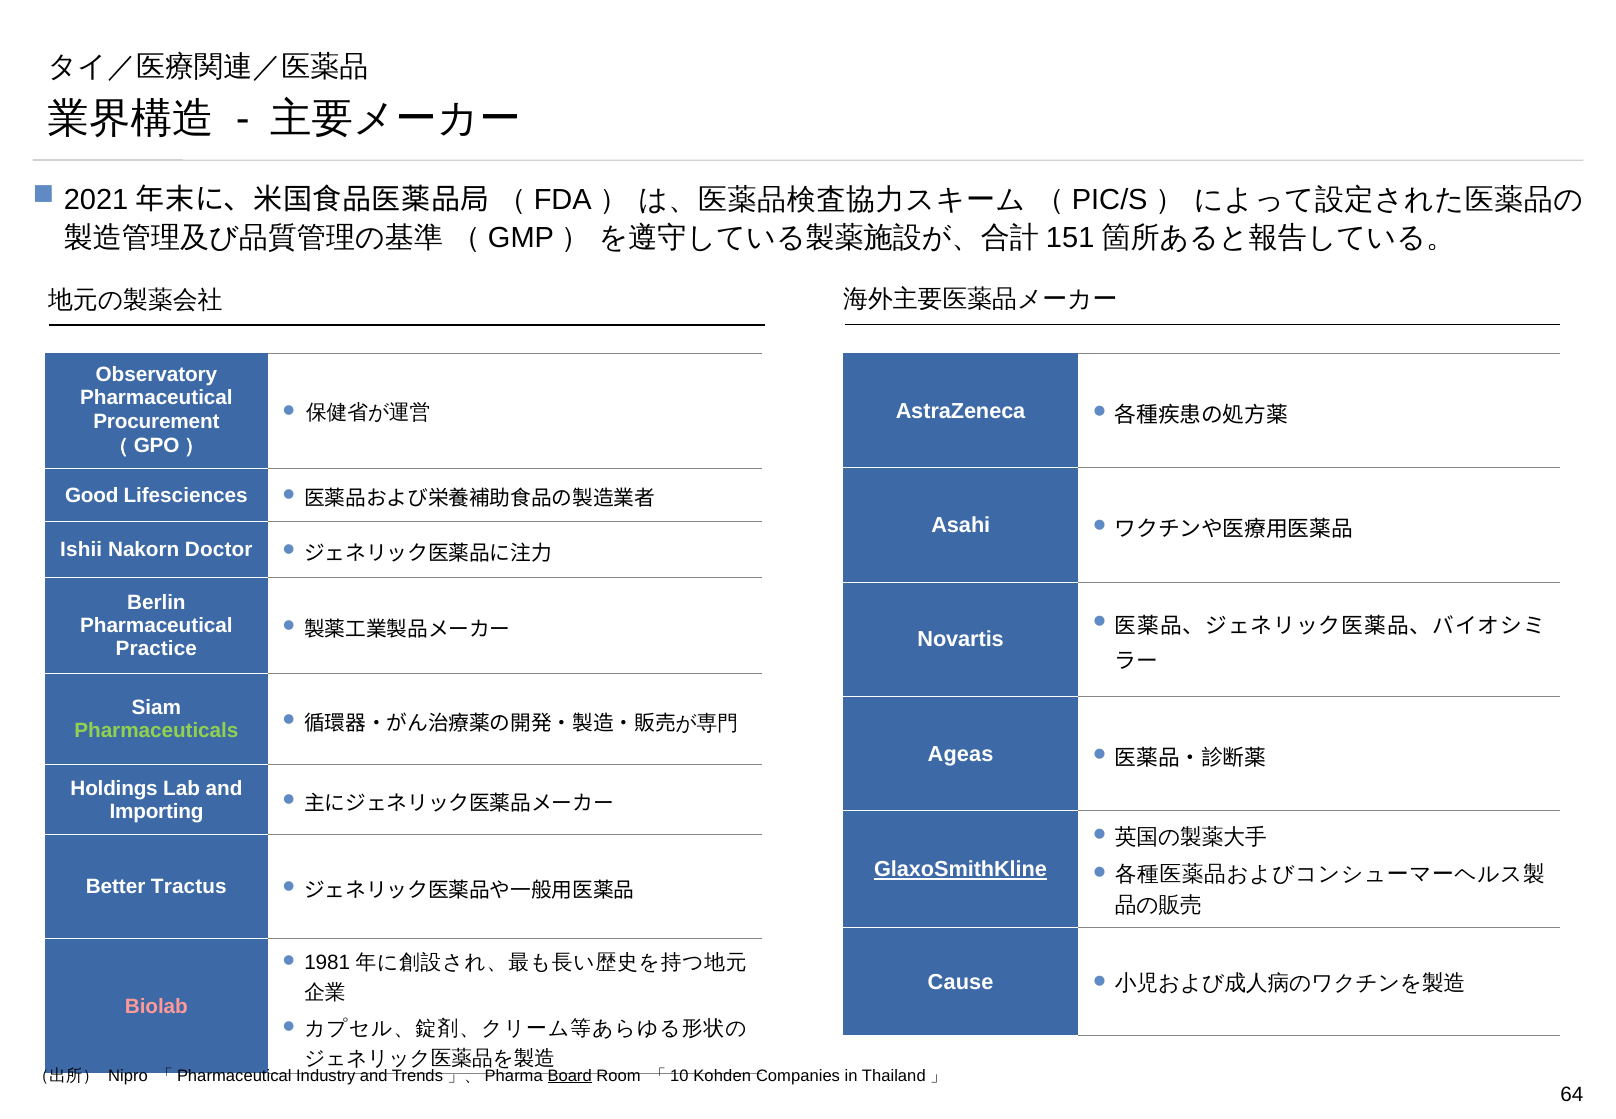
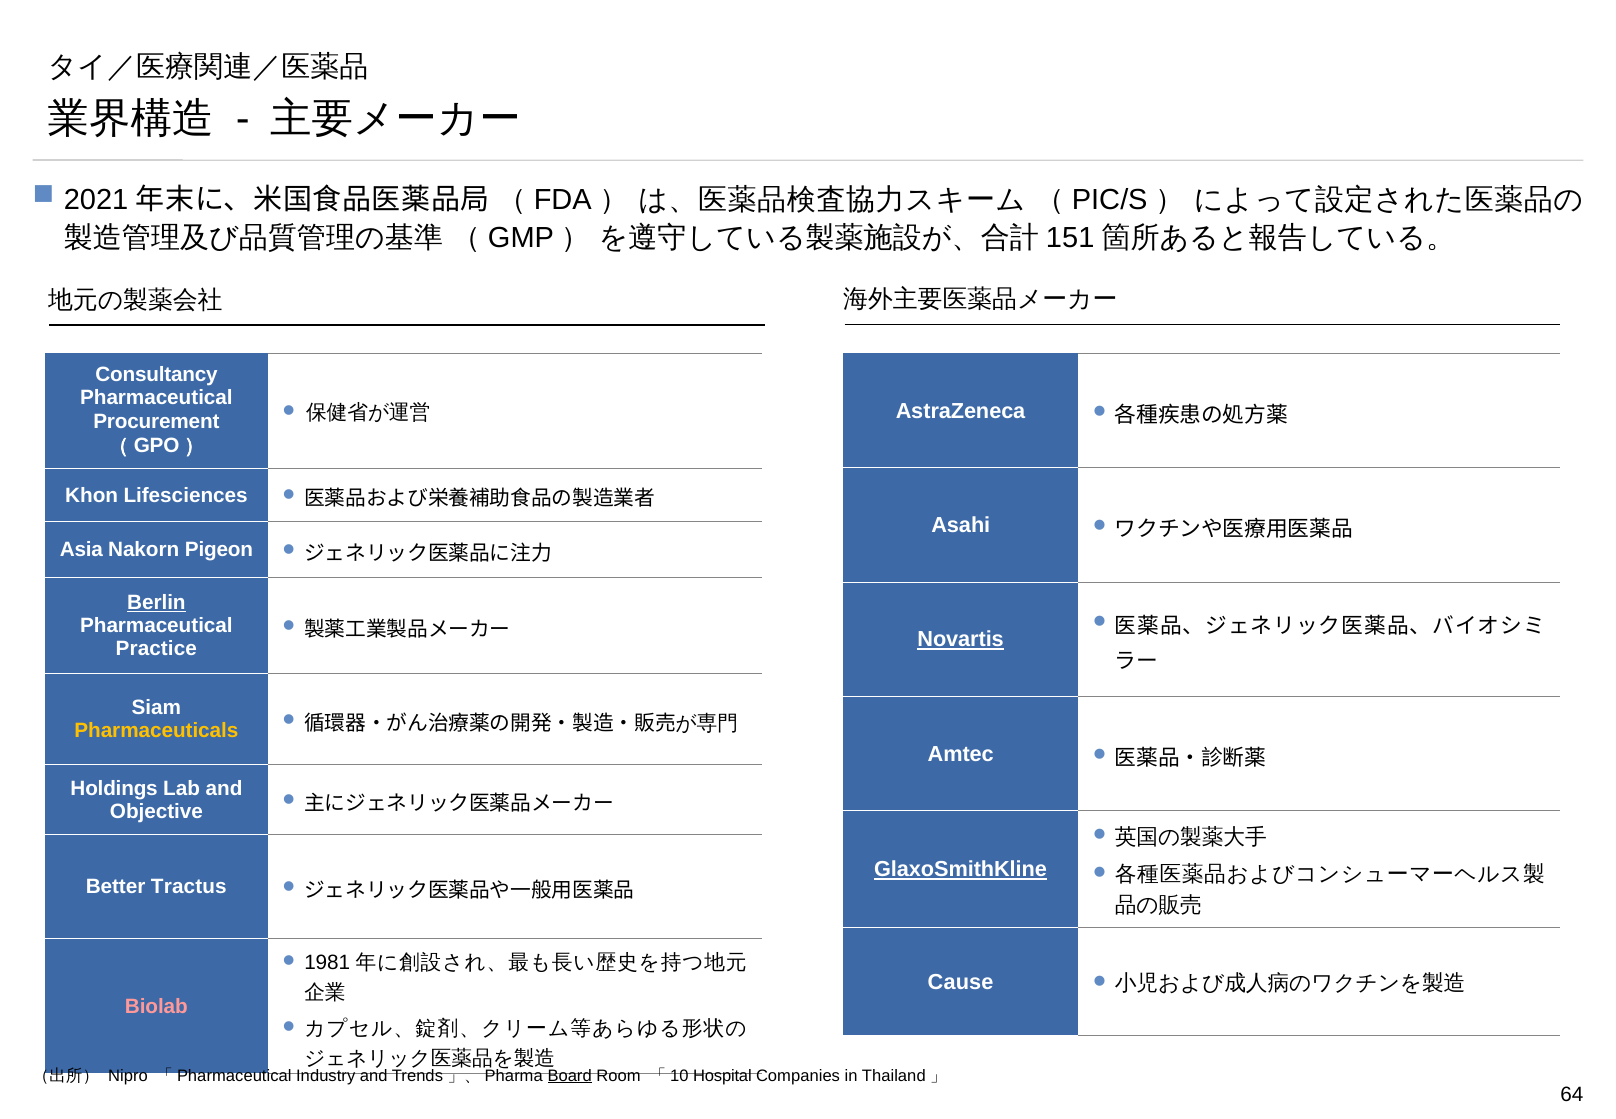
Observatory: Observatory -> Consultancy (157, 375)
Good: Good -> Khon (92, 495)
Ishii: Ishii -> Asia (81, 550)
Doctor: Doctor -> Pigeon (219, 550)
Berlin underline: none -> present (156, 603)
Novartis underline: none -> present (961, 640)
Pharmaceuticals colour: light green -> yellow (156, 731)
Ageas: Ageas -> Amtec (961, 754)
Importing: Importing -> Objective (156, 811)
Kohden: Kohden -> Hospital (722, 1076)
